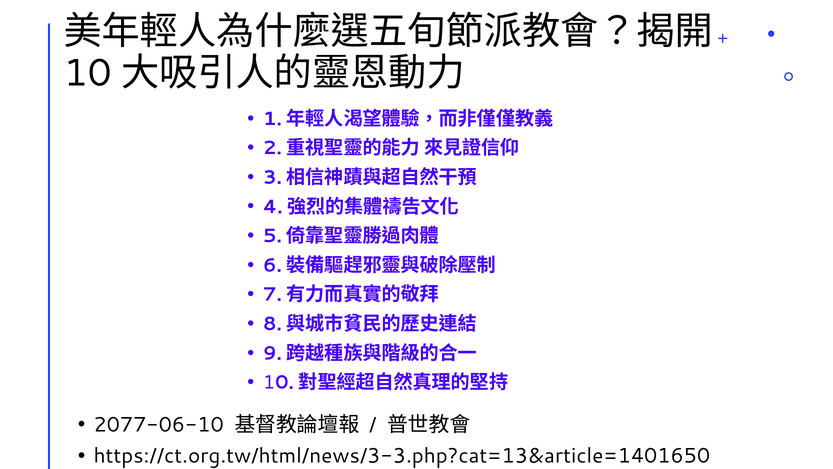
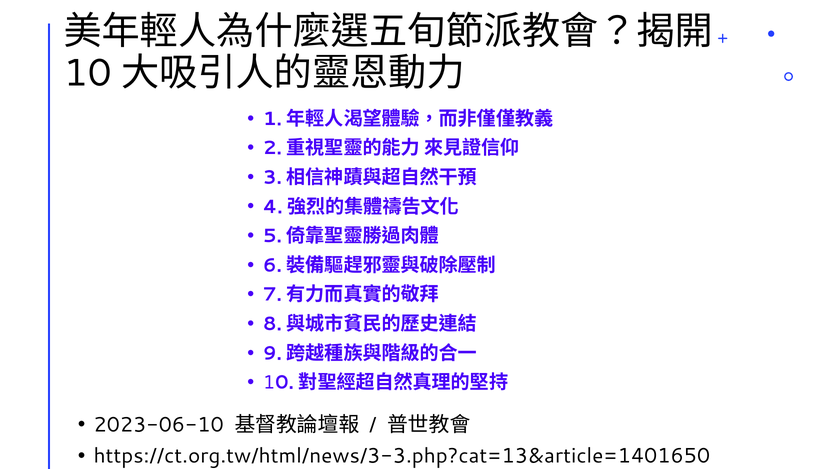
2077-06-10: 2077-06-10 -> 2023-06-10 (159, 424)
